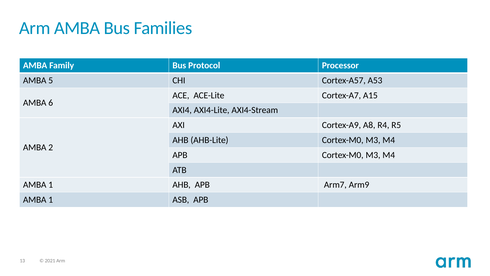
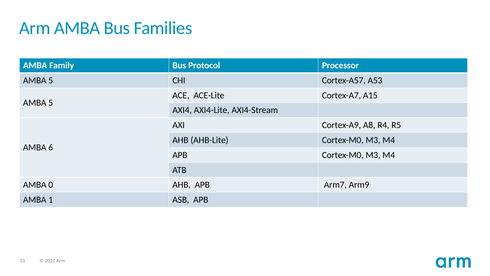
6: 6 -> 5 (51, 103)
2: 2 -> 6 (51, 147)
1: 1 -> 0 (51, 185)
